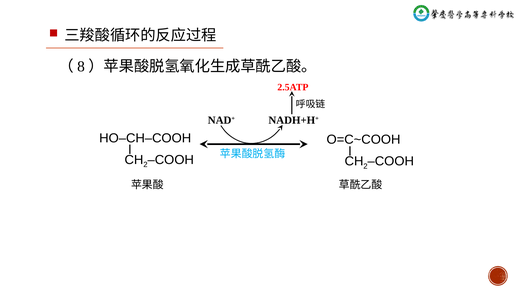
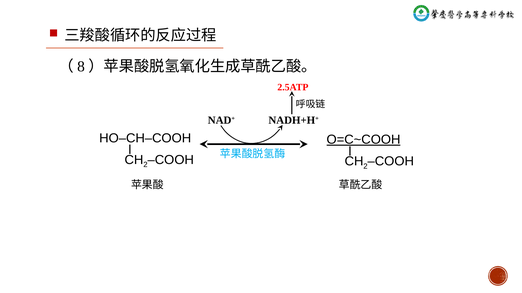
O=C~COOH underline: none -> present (363, 140)
